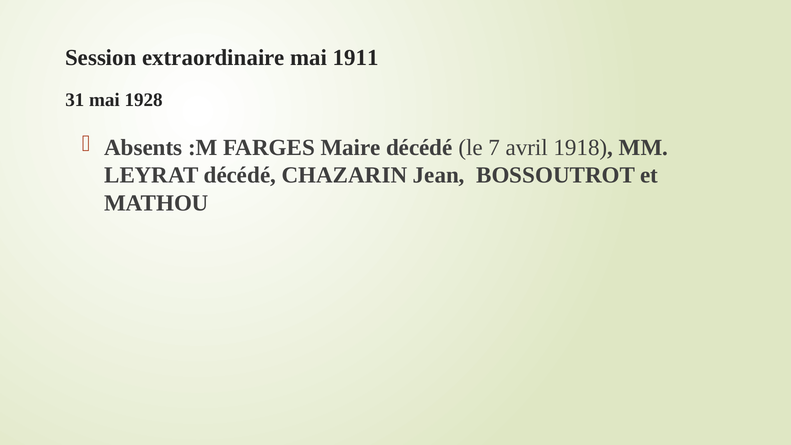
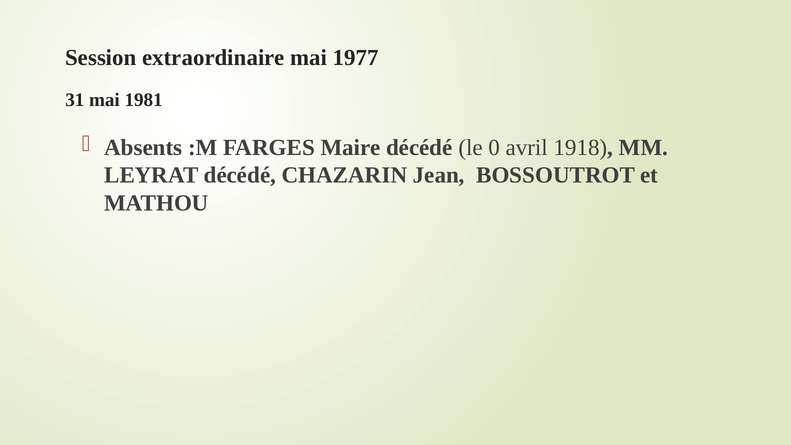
1911: 1911 -> 1977 (356, 58)
1928: 1928 -> 1981 (144, 100)
7: 7 -> 0 (494, 147)
